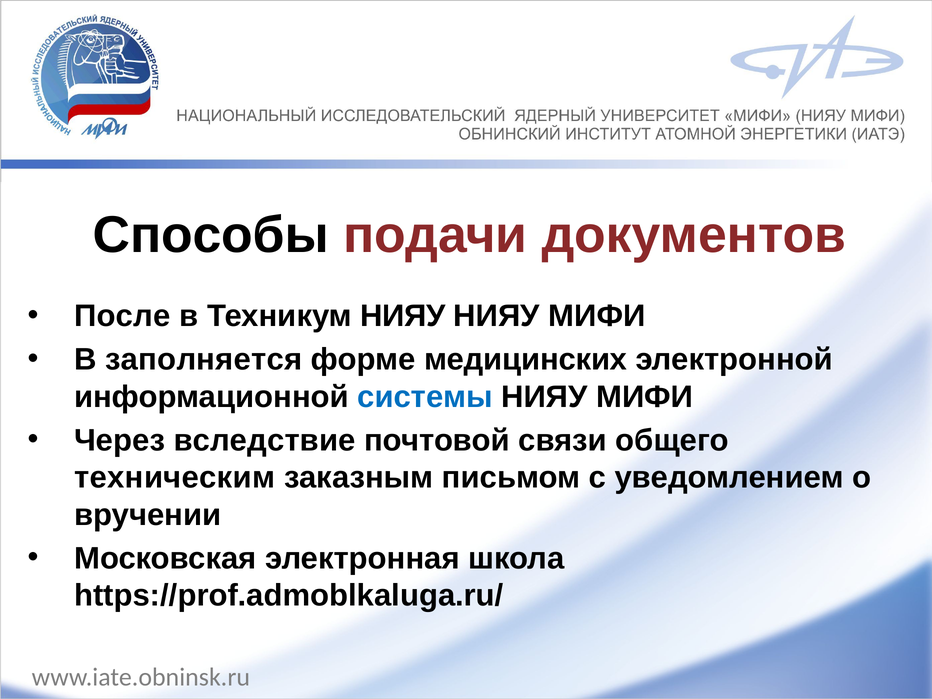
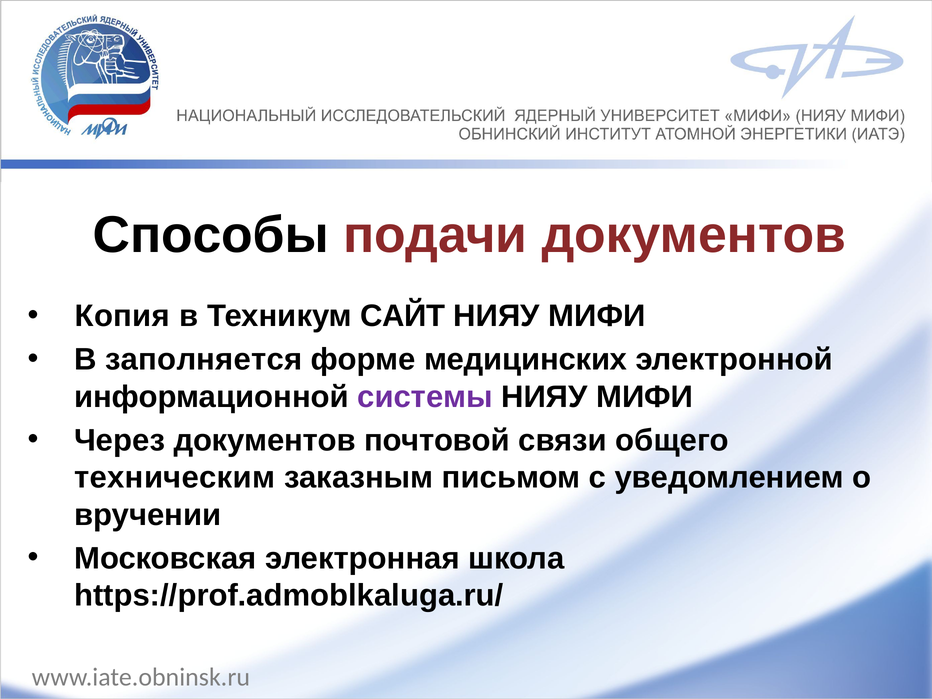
После: После -> Копия (122, 316)
Техникум НИЯУ: НИЯУ -> САЙТ (403, 316)
системы colour: blue -> purple (425, 397)
Через вследствие: вследствие -> документов (265, 440)
